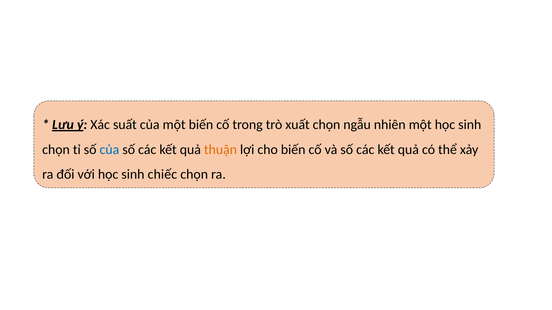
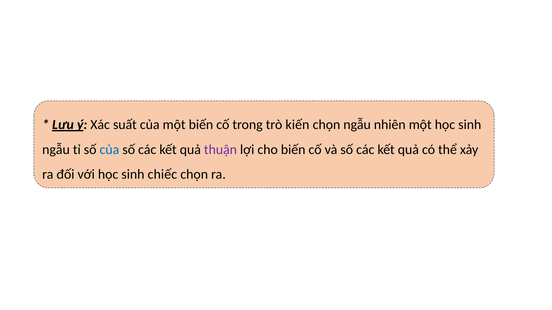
xuất: xuất -> kiến (297, 125)
chọn: chọn -> ngẫu (56, 150)
thuận colour: orange -> purple (220, 150)
